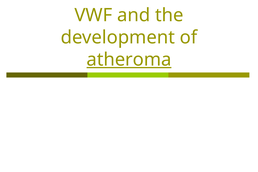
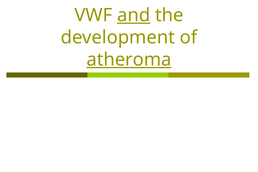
and underline: none -> present (134, 15)
